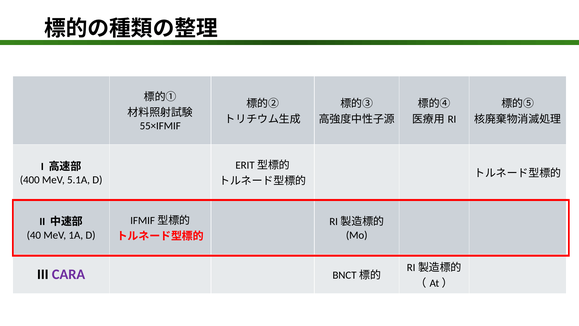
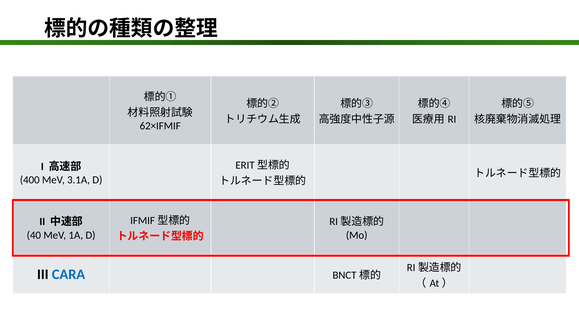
55×IFMIF: 55×IFMIF -> 62×IFMIF (160, 126)
5.1A: 5.1A -> 3.1A (79, 180)
CARA colour: purple -> blue (69, 274)
